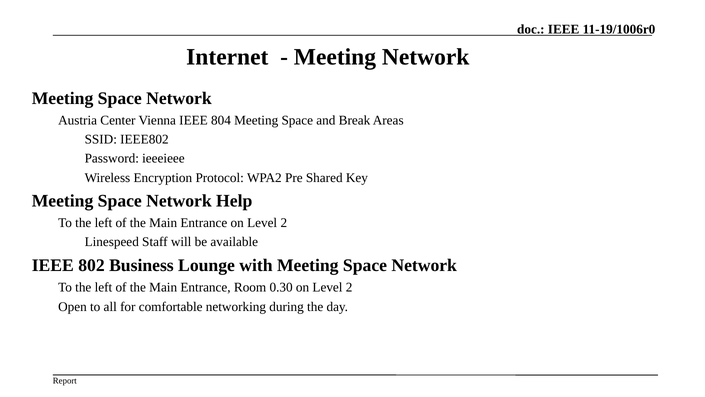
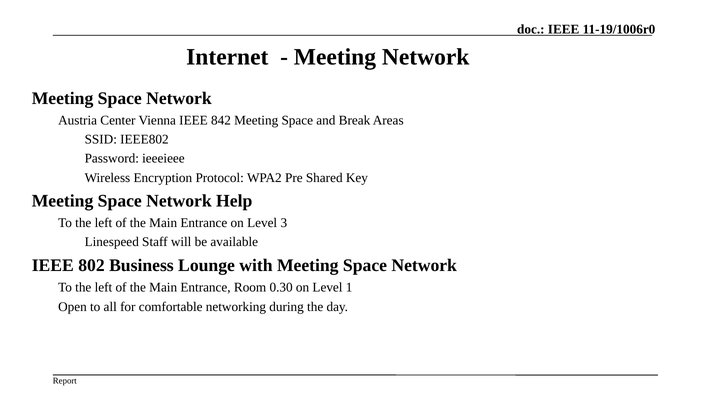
804: 804 -> 842 (221, 120)
Entrance on Level 2: 2 -> 3 (284, 223)
0.30 on Level 2: 2 -> 1 (349, 287)
